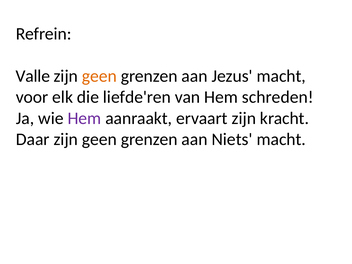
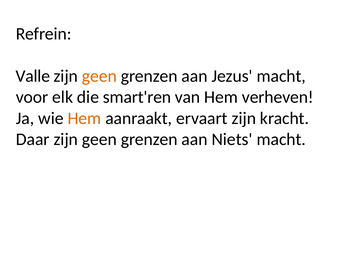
liefde'ren: liefde'ren -> smart'ren (137, 97)
schreden: schreden -> verheven (278, 97)
Hem colour: purple -> orange (84, 118)
